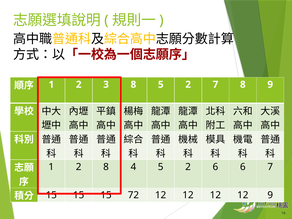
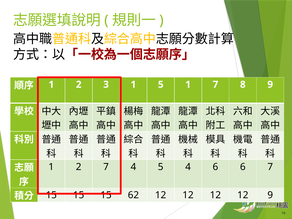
3 8: 8 -> 1 (133, 85)
2: 2 -> 1 (188, 85)
2 8: 8 -> 7 (106, 167)
4 5 2: 2 -> 4 (188, 167)
72: 72 -> 62 (133, 195)
